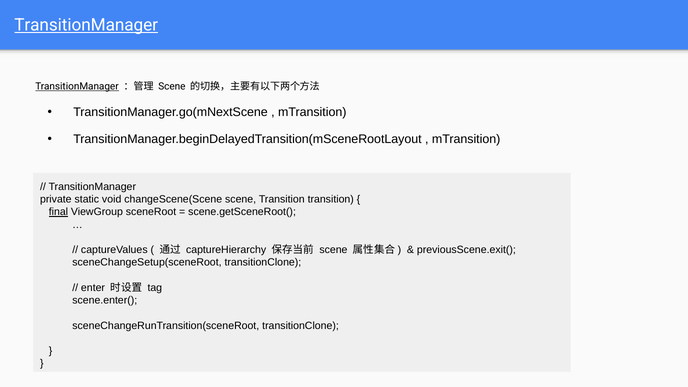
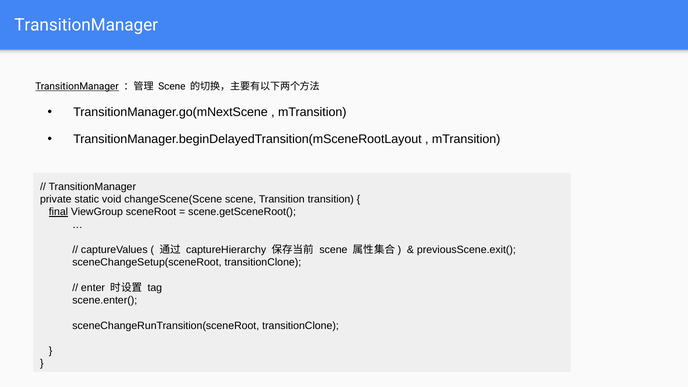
TransitionManager underline: present -> none (86, 25)
